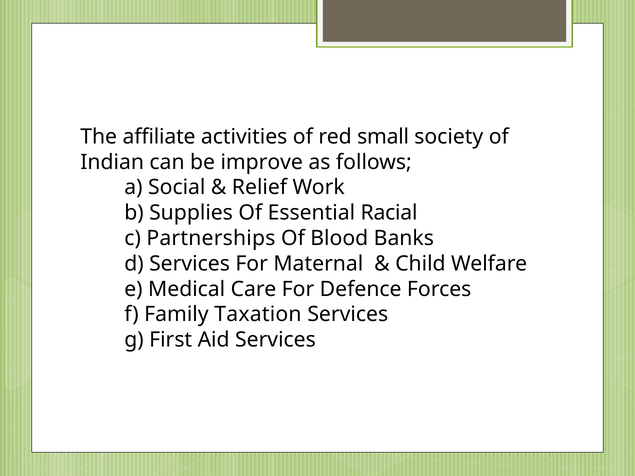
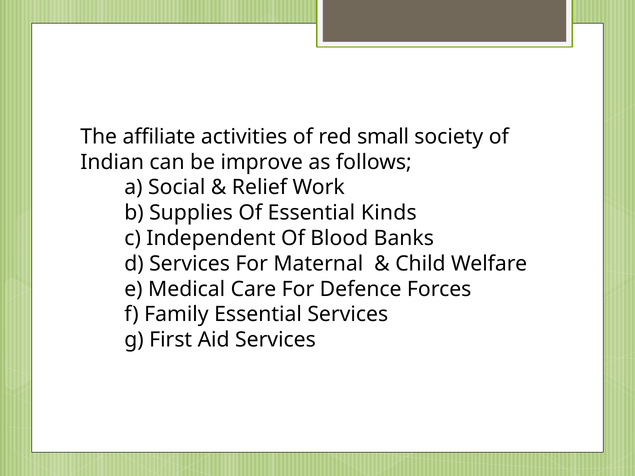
Racial: Racial -> Kinds (389, 213)
Partnerships: Partnerships -> Independent (211, 238)
Family Taxation: Taxation -> Essential (258, 315)
